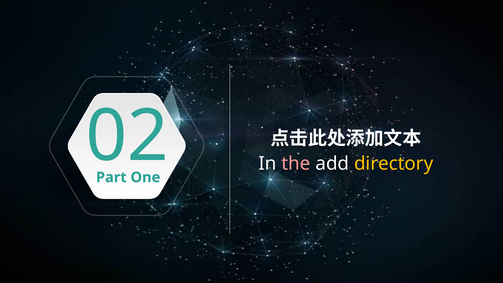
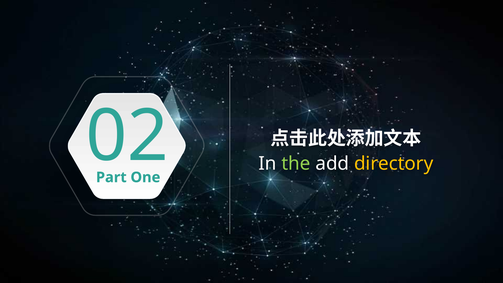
the colour: pink -> light green (296, 164)
